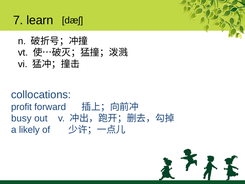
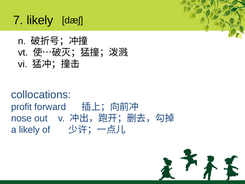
7 learn: learn -> likely (40, 20)
busy: busy -> nose (21, 118)
